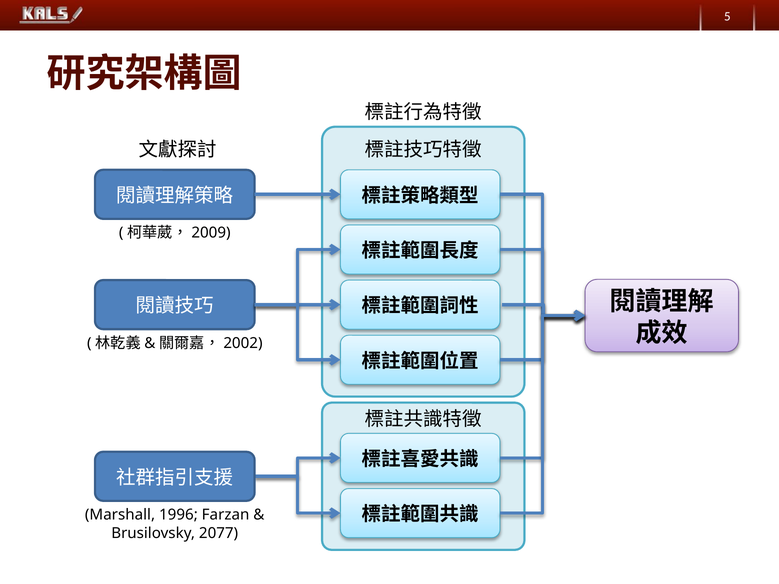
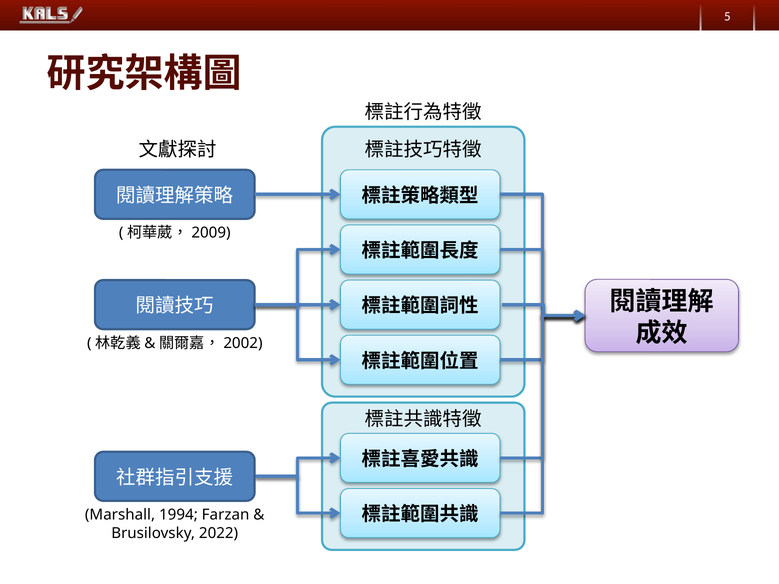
1996: 1996 -> 1994 (178, 515)
2077: 2077 -> 2022 (219, 533)
